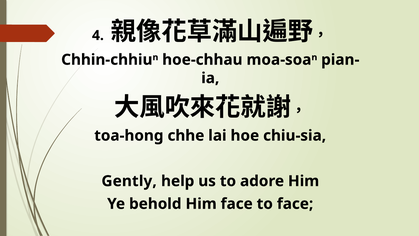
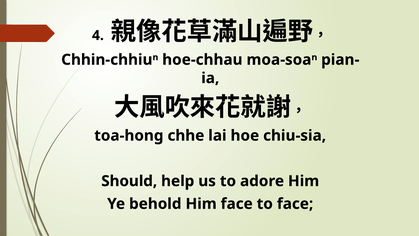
Gently: Gently -> Should (129, 181)
